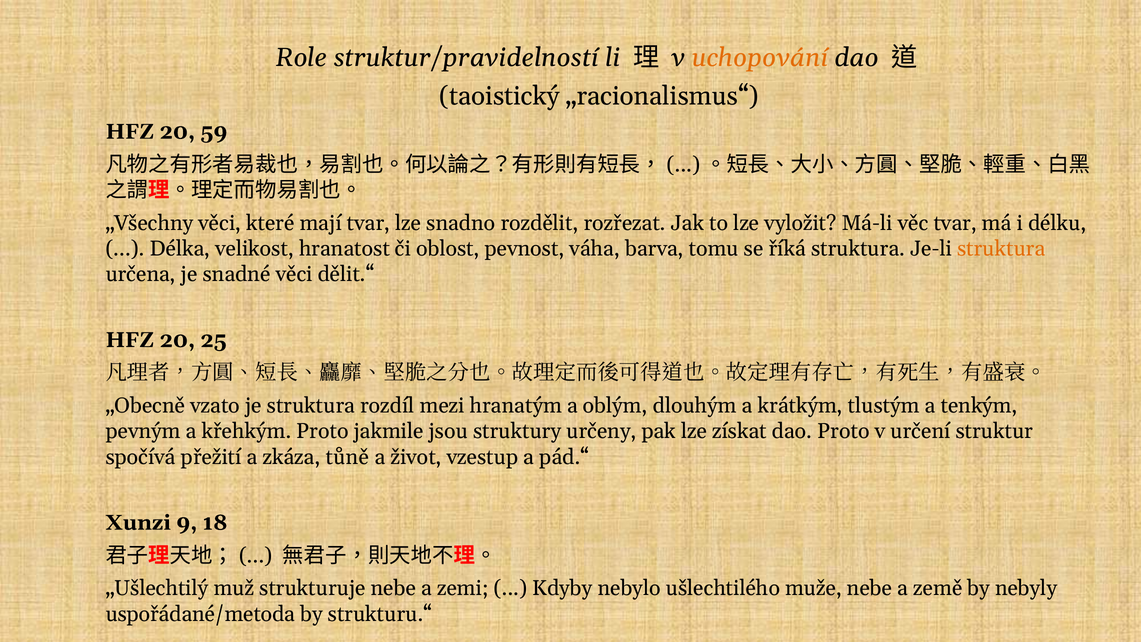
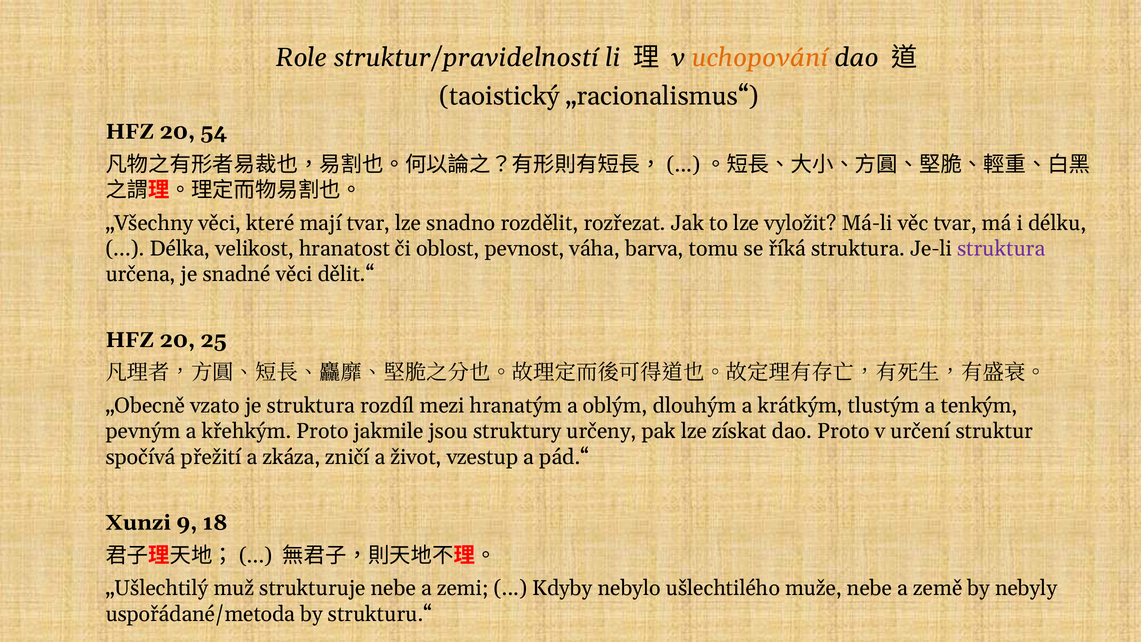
59: 59 -> 54 (214, 132)
struktura colour: orange -> purple (1001, 249)
tůně: tůně -> zničí (348, 457)
